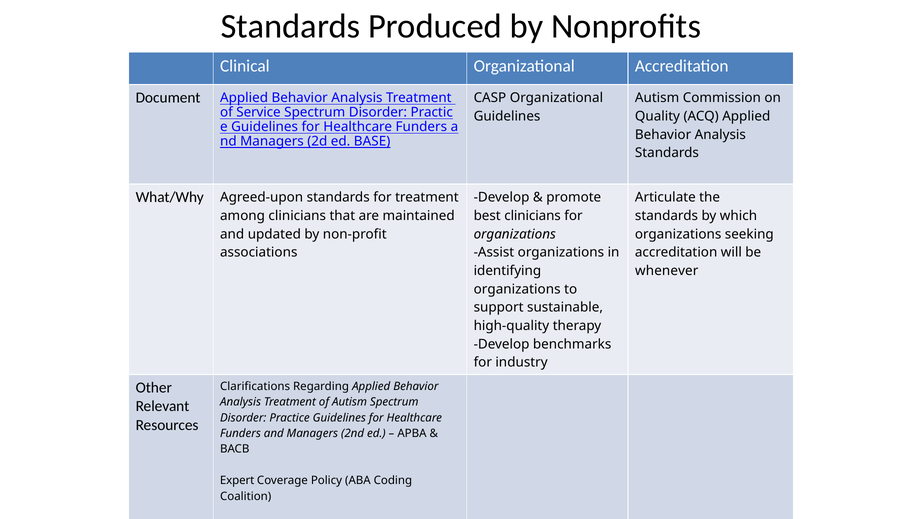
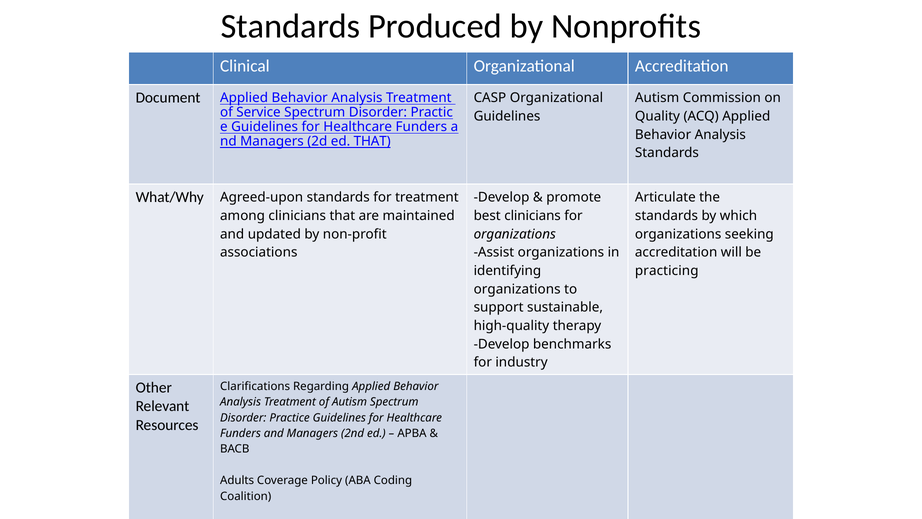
ed BASE: BASE -> THAT (372, 141)
whenever: whenever -> practicing (667, 271)
Expert: Expert -> Adults (237, 480)
